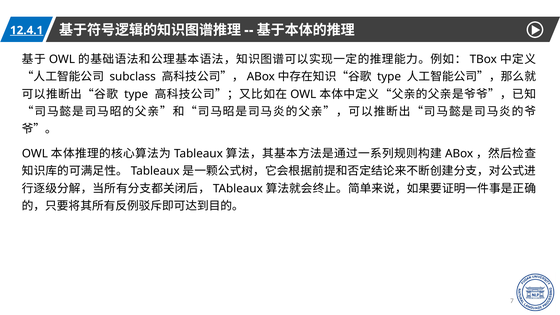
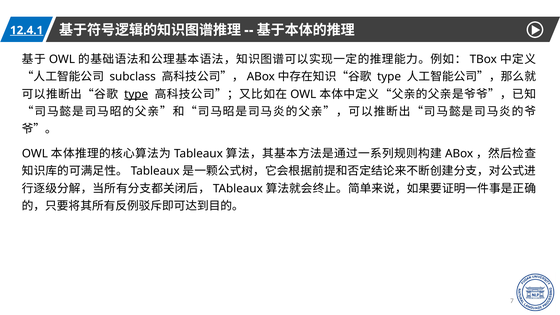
type underline: none -> present (136, 94)
